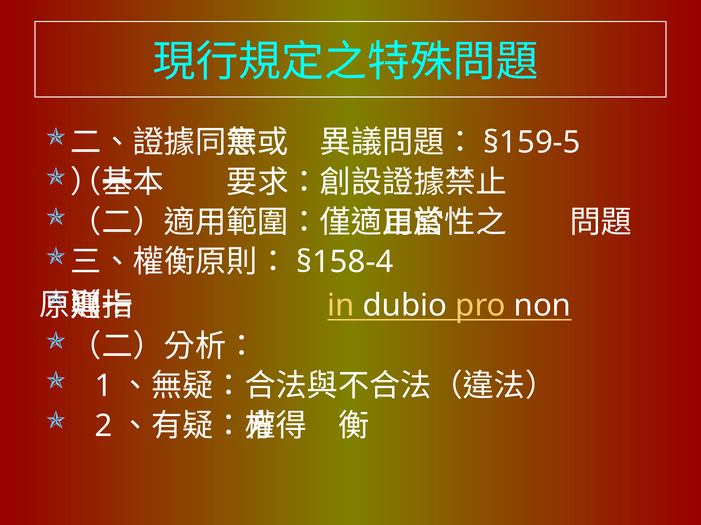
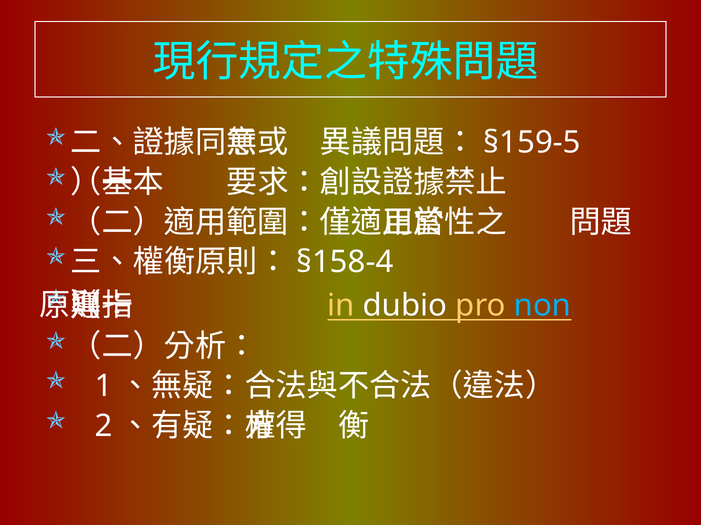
non colour: white -> light blue (543, 306)
